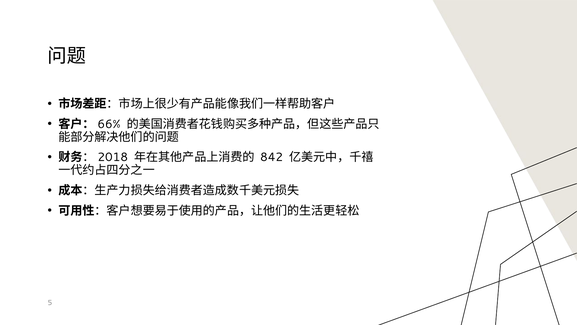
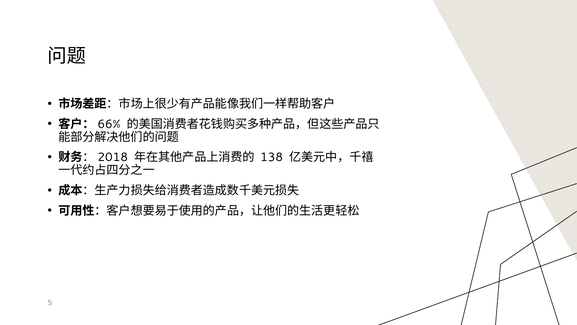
842: 842 -> 138 (272, 157)
